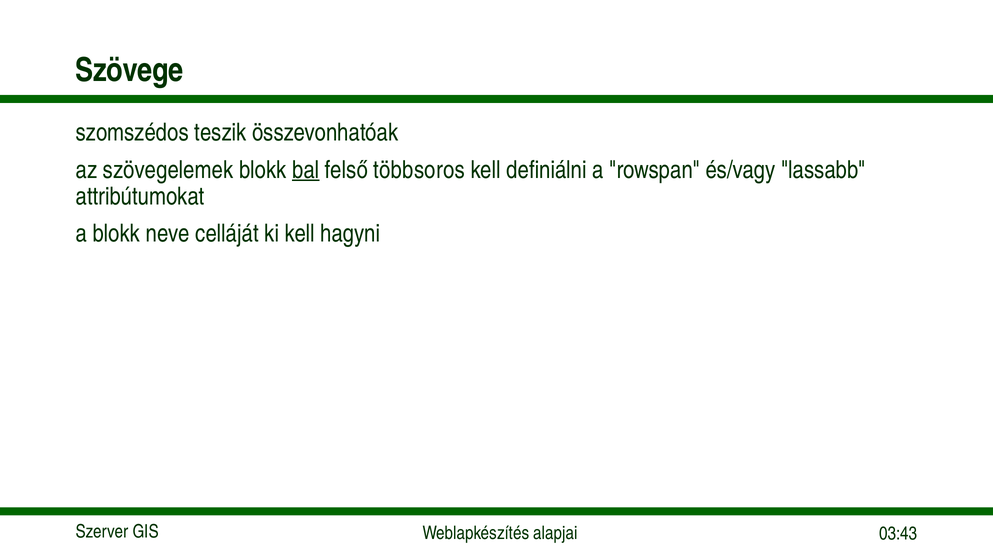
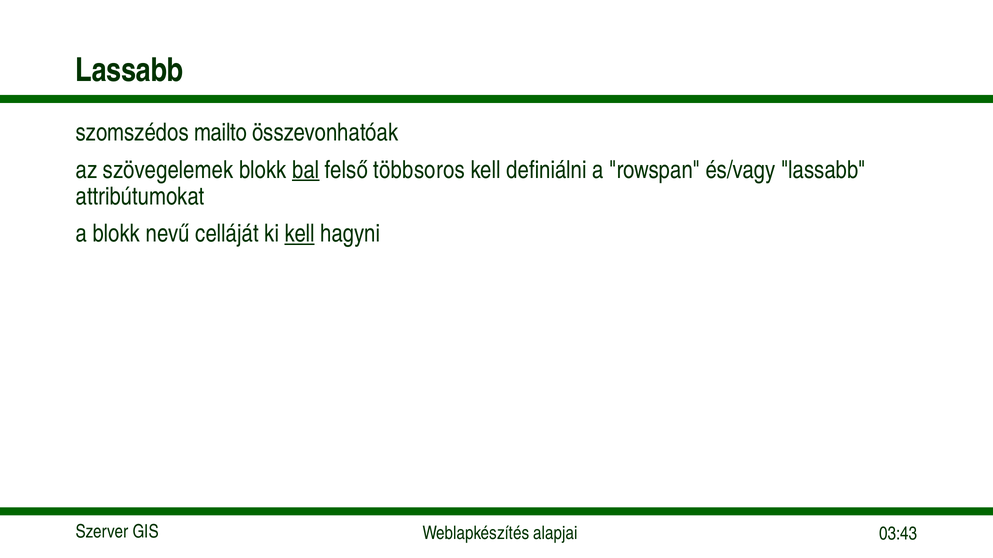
Szövege: Szövege -> Lassabb (129, 70)
teszik: teszik -> mailto (221, 133)
neve: neve -> nevű (168, 234)
kell underline: none -> present (300, 234)
